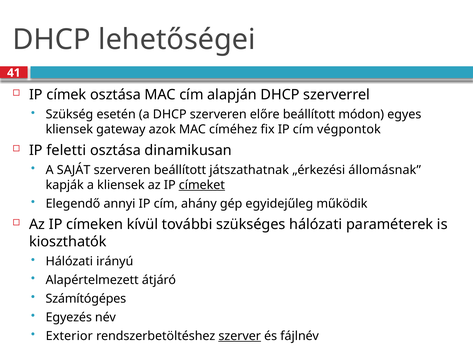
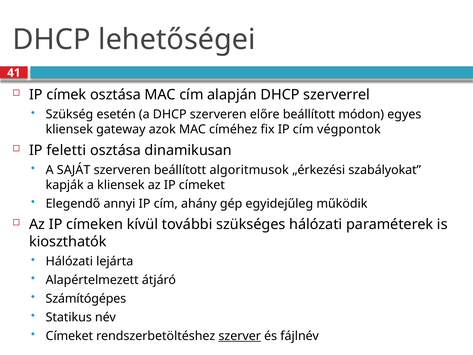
játszathatnak: játszathatnak -> algoritmusok (249, 170)
állomásnak: állomásnak -> szabályokat (385, 170)
címeket underline: present -> none (202, 185)
irányú: irányú -> lejárta (115, 261)
Egyezés: Egyezés -> Statikus (69, 317)
Exterior: Exterior -> Címeket (69, 336)
